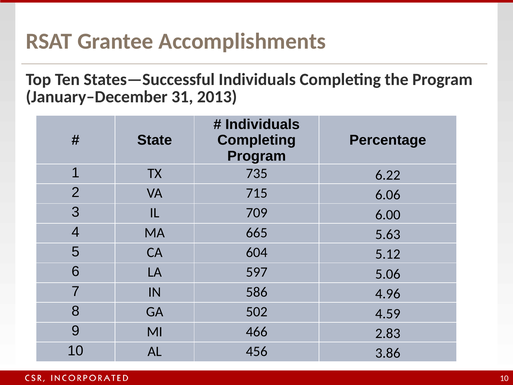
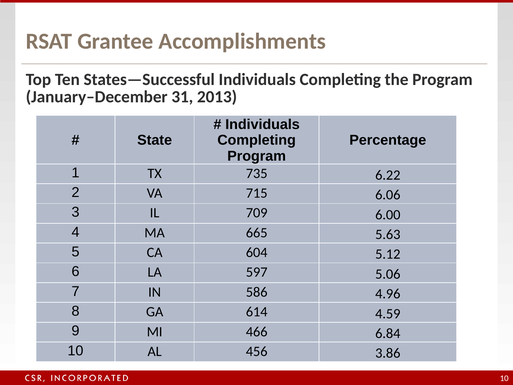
502: 502 -> 614 (257, 312)
2.83: 2.83 -> 6.84 (388, 333)
